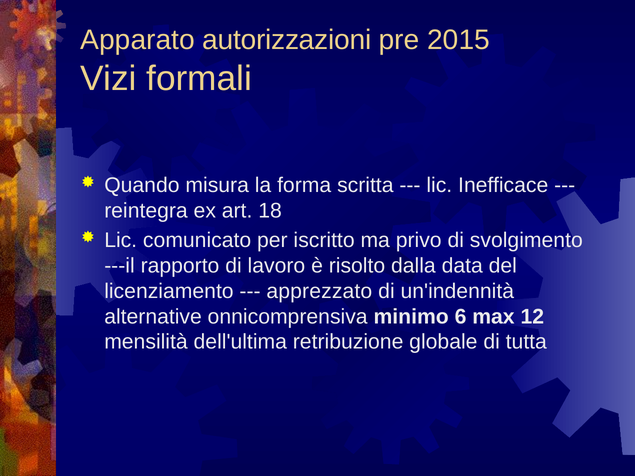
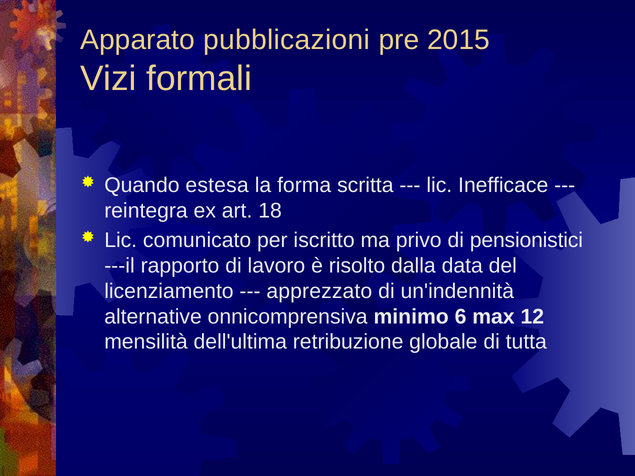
autorizzazioni: autorizzazioni -> pubblicazioni (287, 40)
misura: misura -> estesa (217, 185)
svolgimento: svolgimento -> pensionistici (526, 241)
